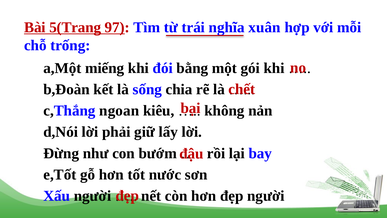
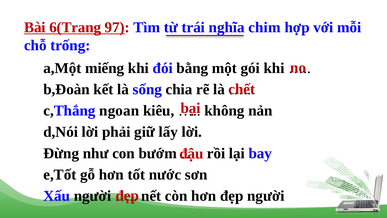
5(Trang: 5(Trang -> 6(Trang (75, 27)
xuân: xuân -> chim (264, 27)
